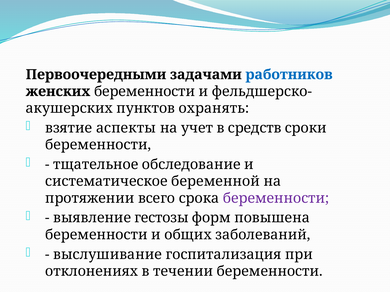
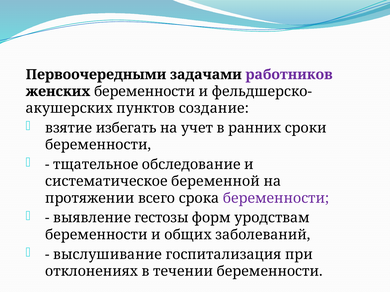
работников colour: blue -> purple (289, 75)
охранять: охранять -> создание (214, 108)
аспекты: аспекты -> избегать (126, 128)
средств: средств -> ранних (255, 128)
повышена: повышена -> уродствам (272, 218)
